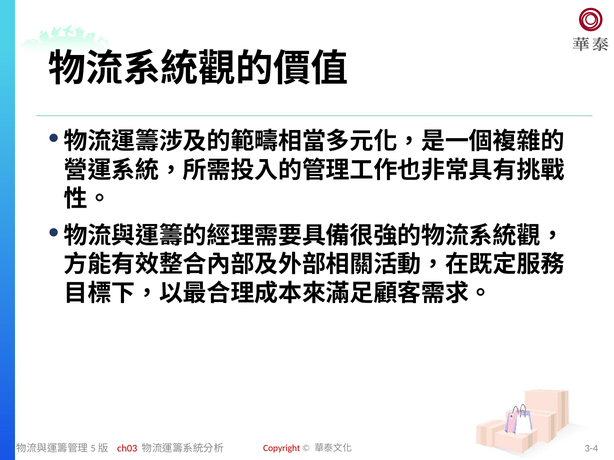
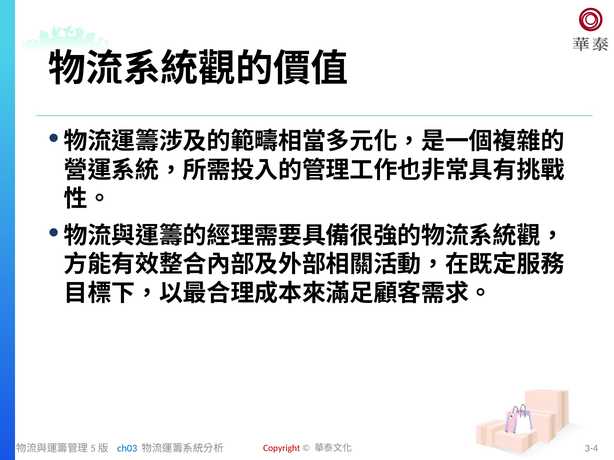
ch03 colour: red -> blue (127, 449)
